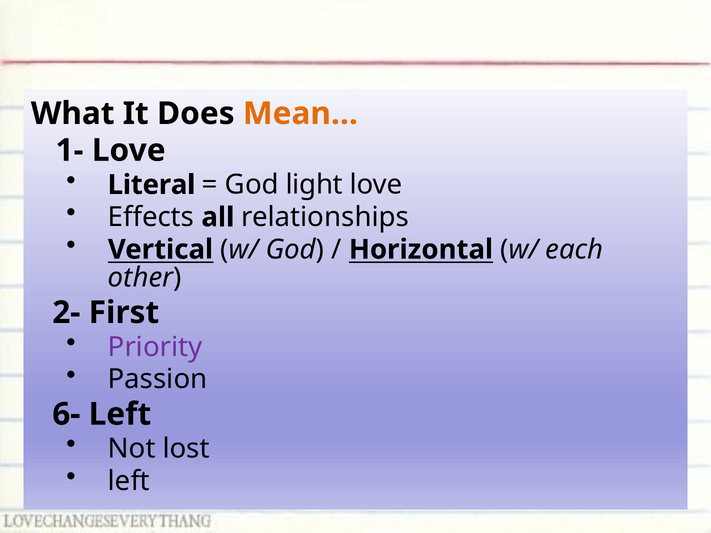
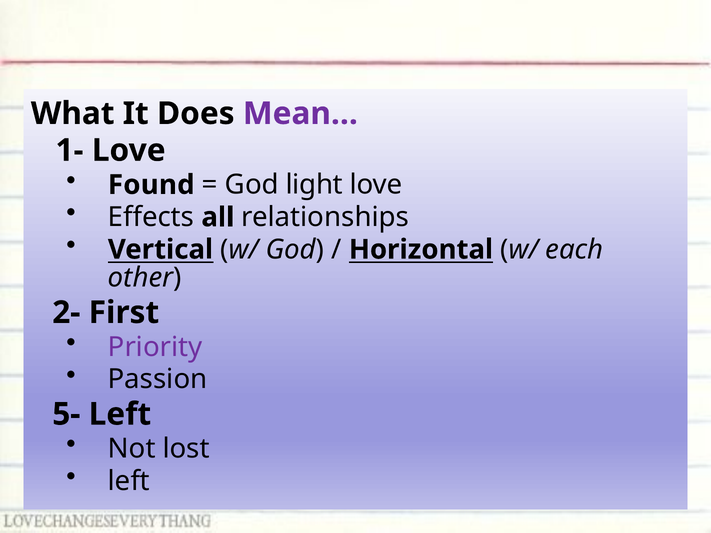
Mean… colour: orange -> purple (300, 114)
Literal: Literal -> Found (151, 185)
6-: 6- -> 5- (66, 414)
